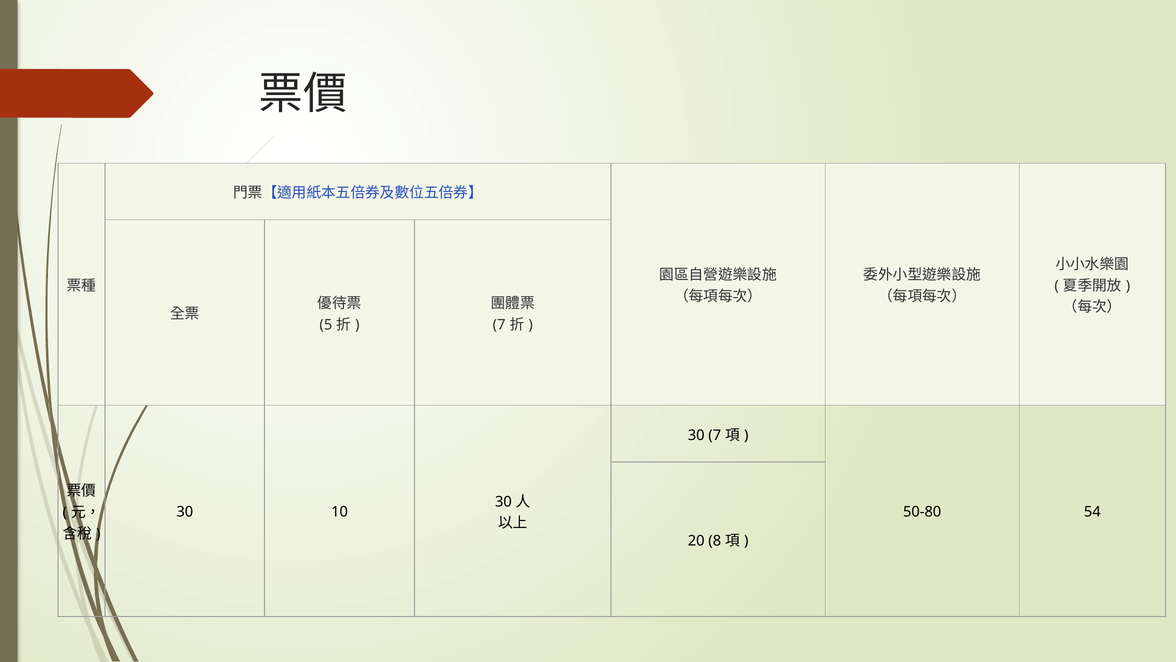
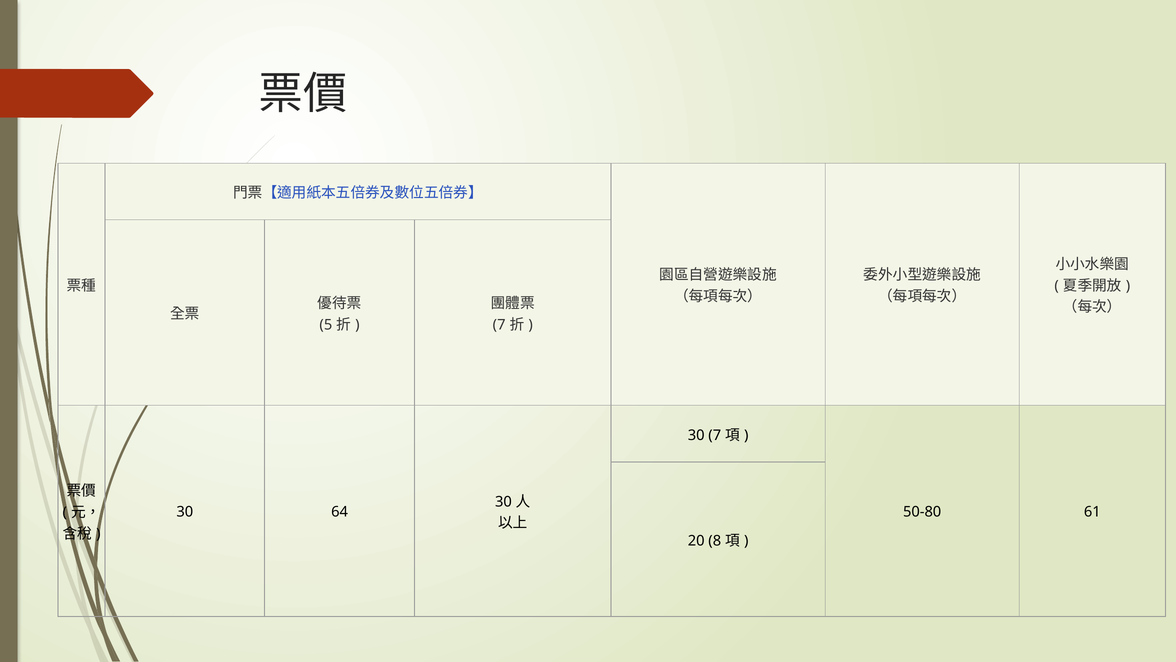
10: 10 -> 64 (340, 511)
54: 54 -> 61 (1092, 511)
